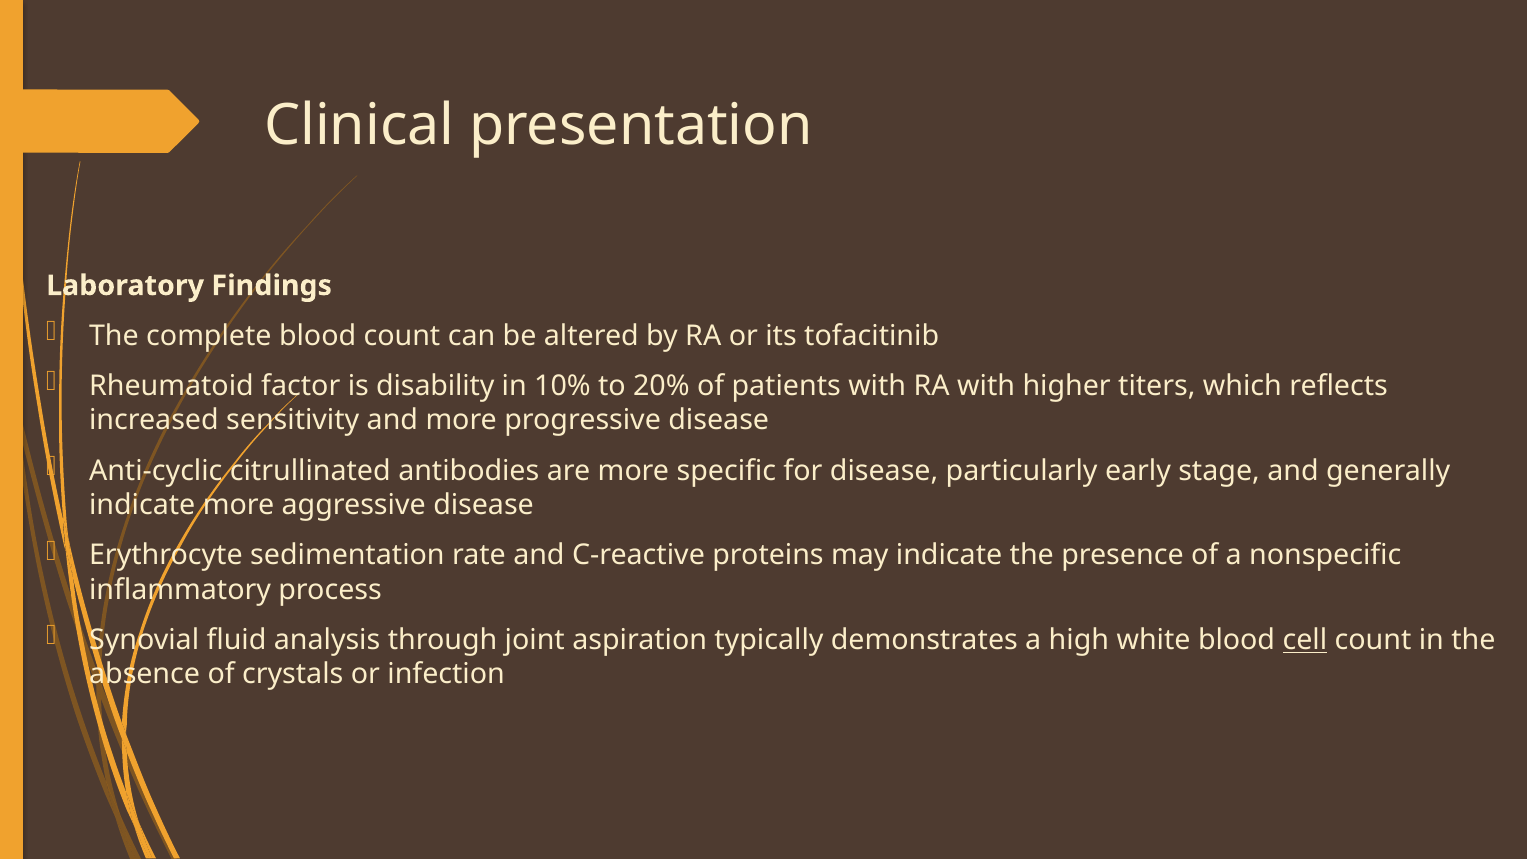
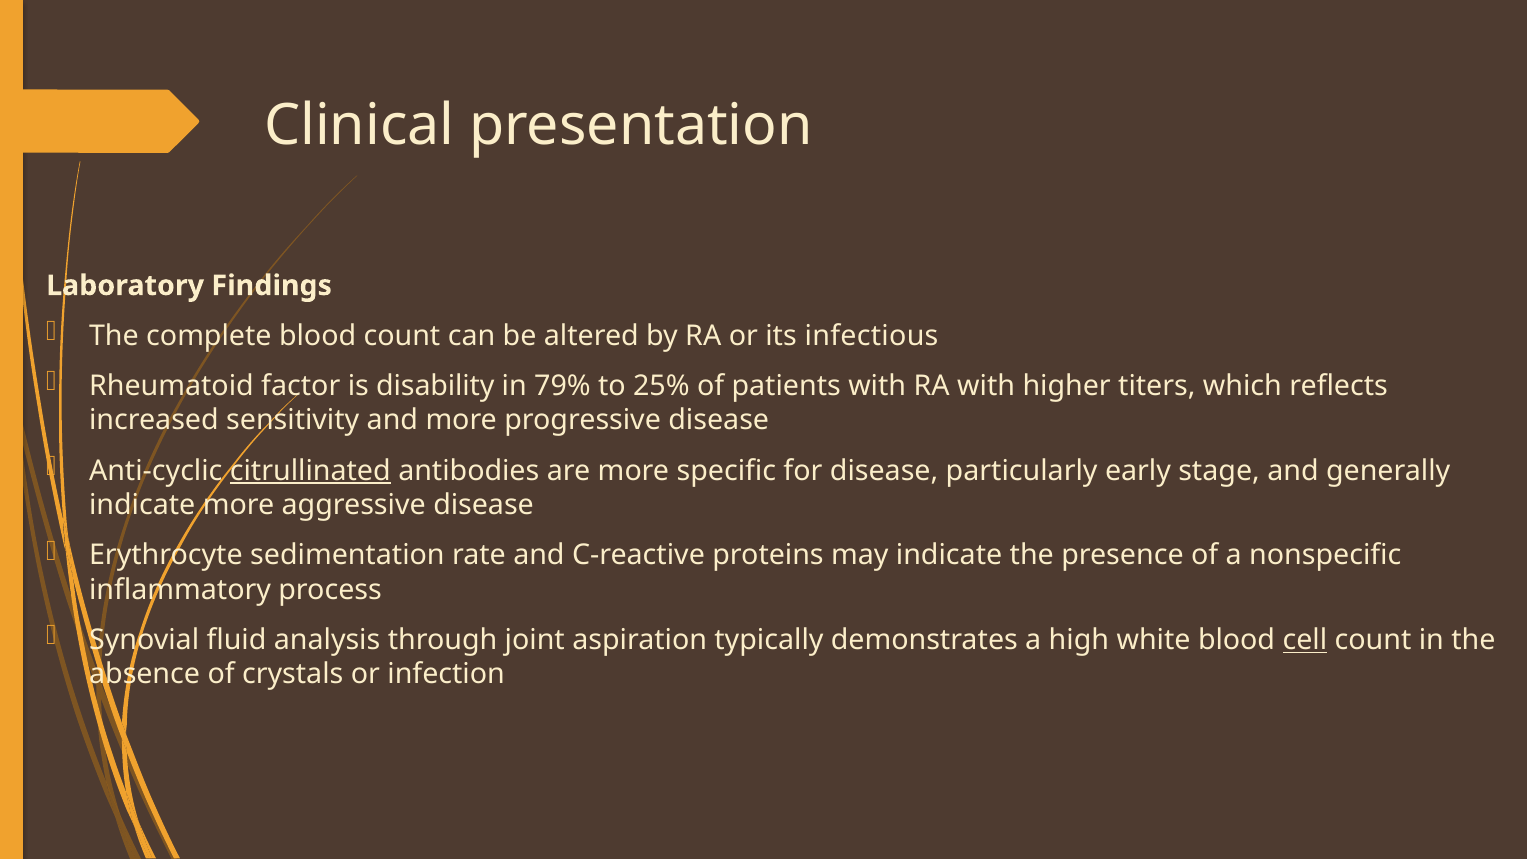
tofacitinib: tofacitinib -> infectious (872, 336)
10%: 10% -> 79% (562, 386)
20%: 20% -> 25% (661, 386)
citrullinated underline: none -> present (310, 471)
